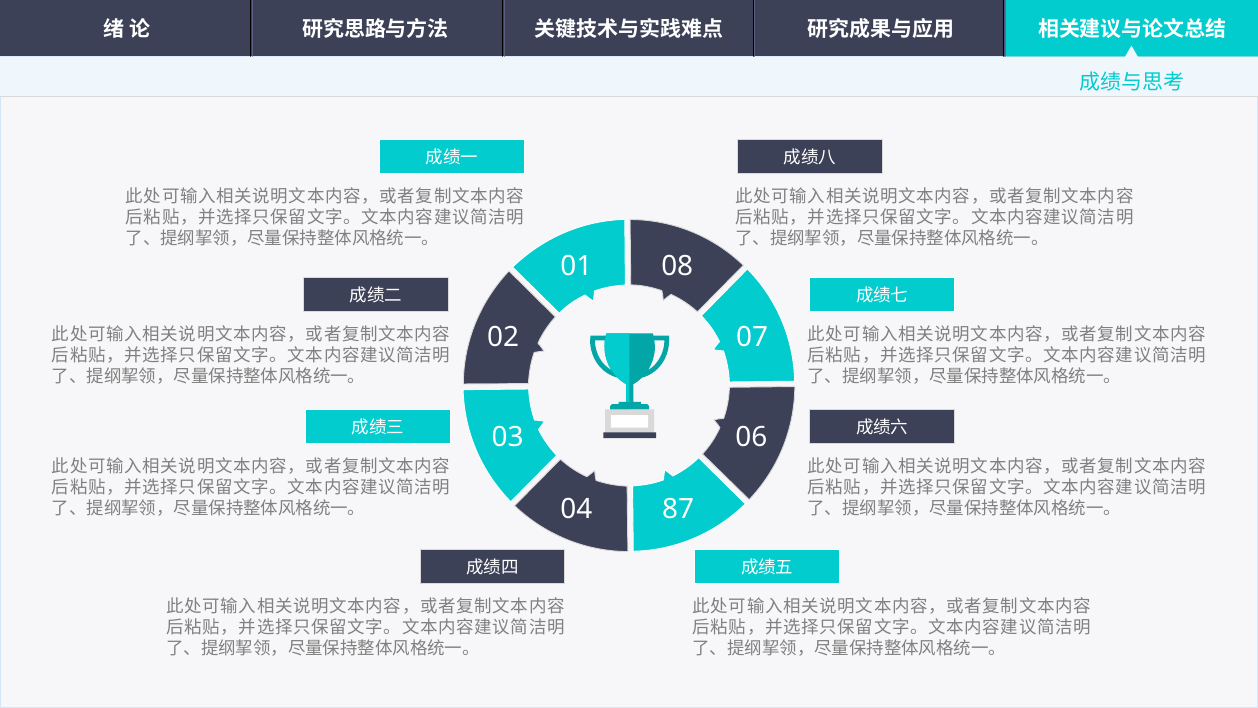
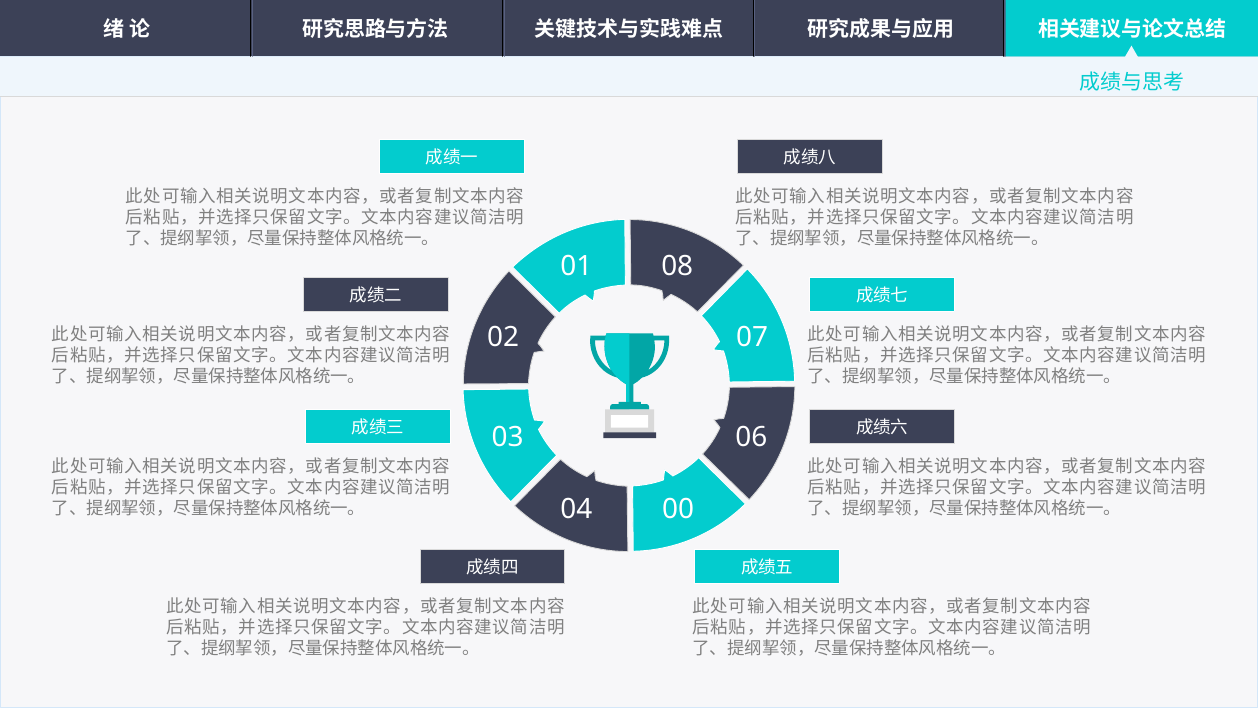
87: 87 -> 00 (678, 508)
